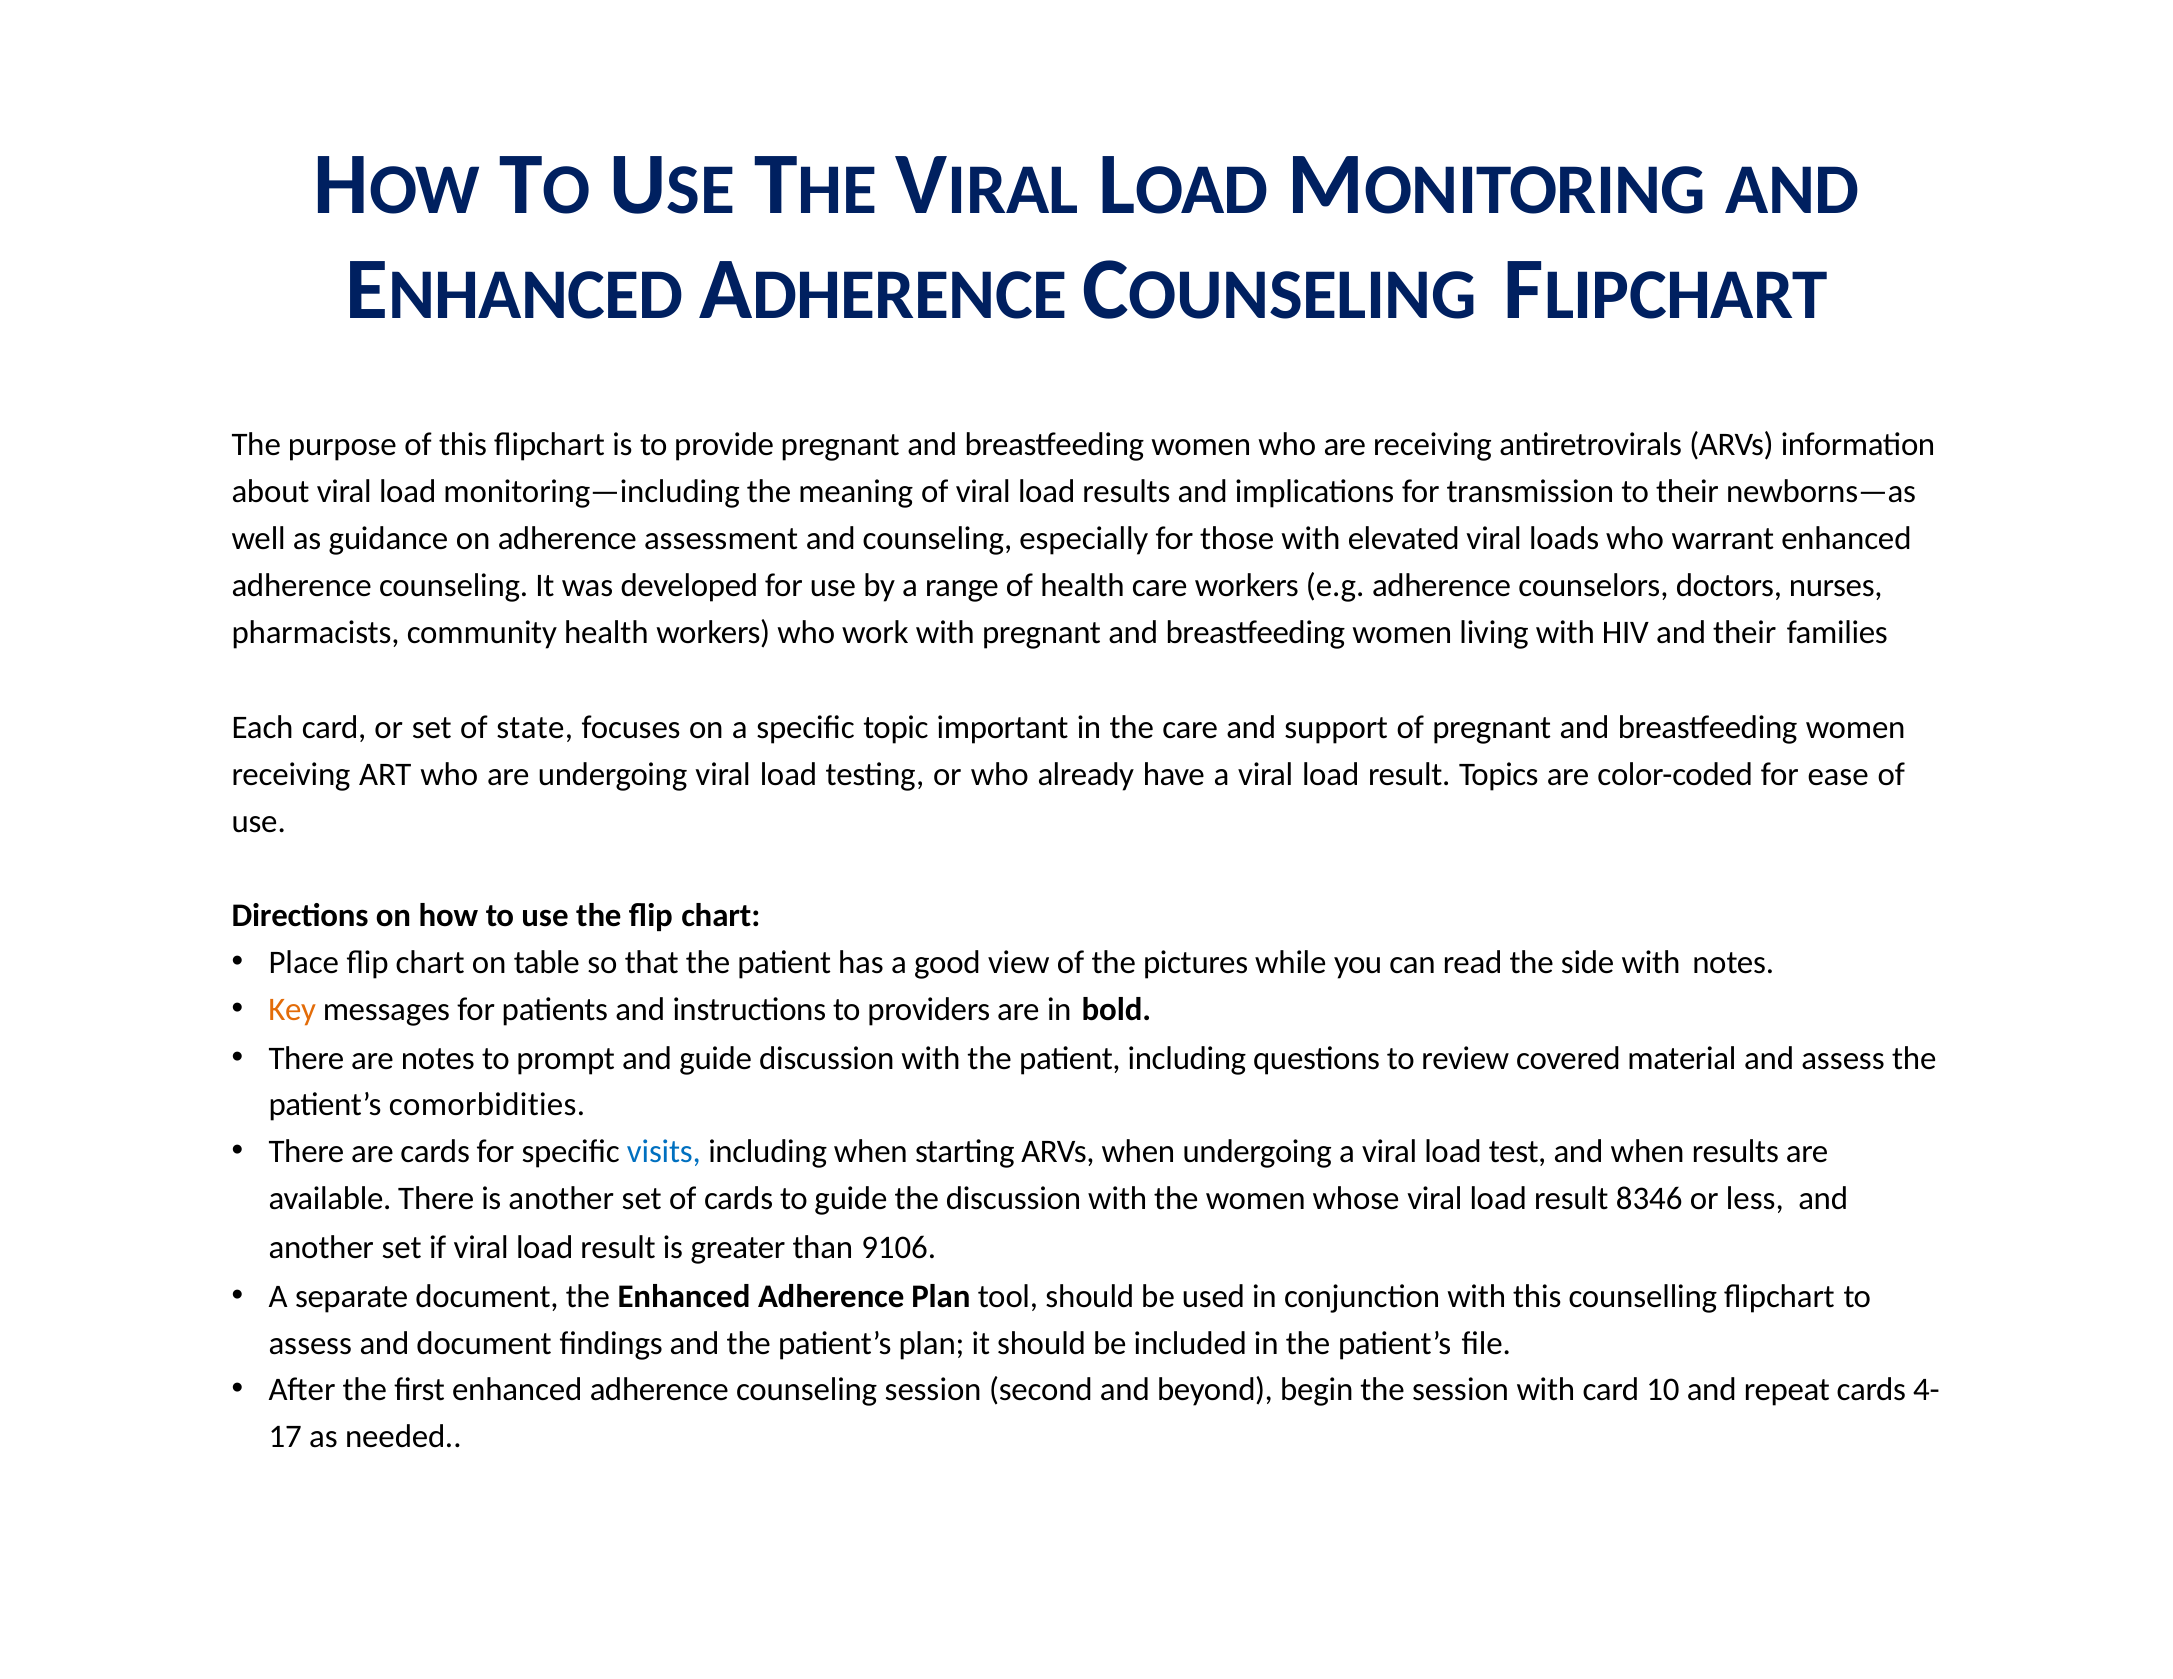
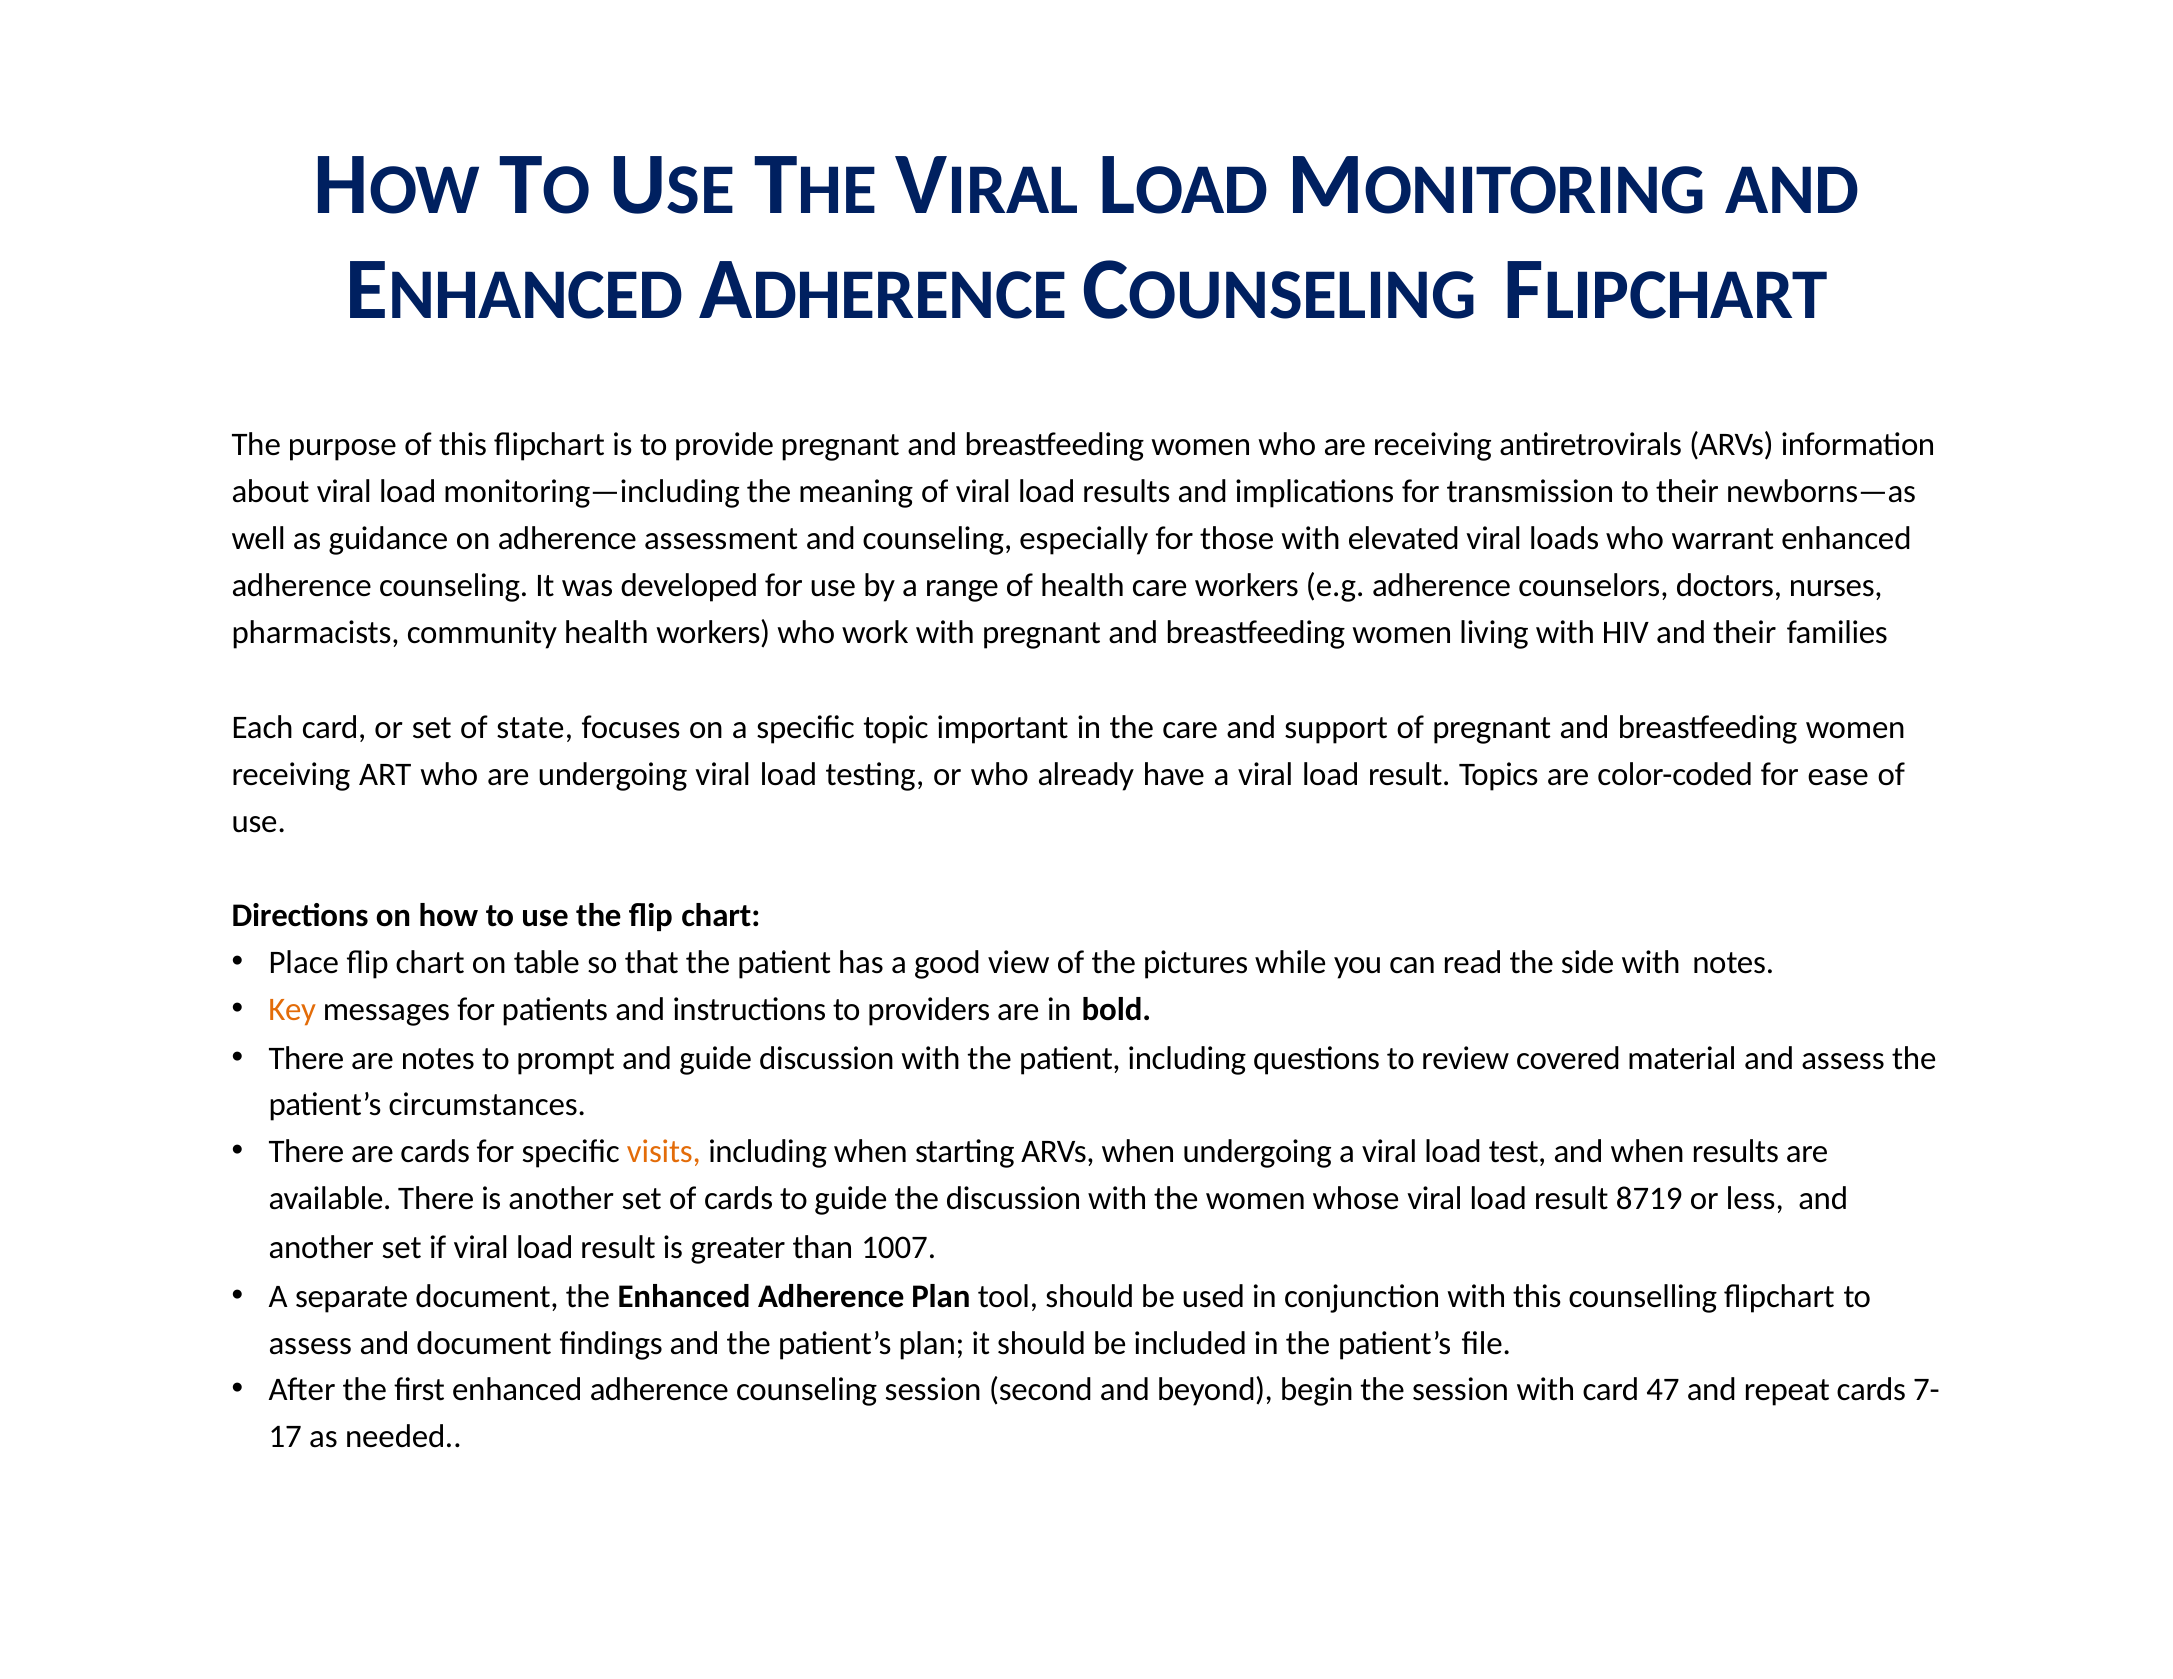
comorbidities: comorbidities -> circumstances (487, 1105)
visits colour: blue -> orange (664, 1152)
8346: 8346 -> 8719 (1649, 1198)
9106: 9106 -> 1007 (899, 1248)
10: 10 -> 47 (1663, 1390)
4-: 4- -> 7- (1926, 1390)
